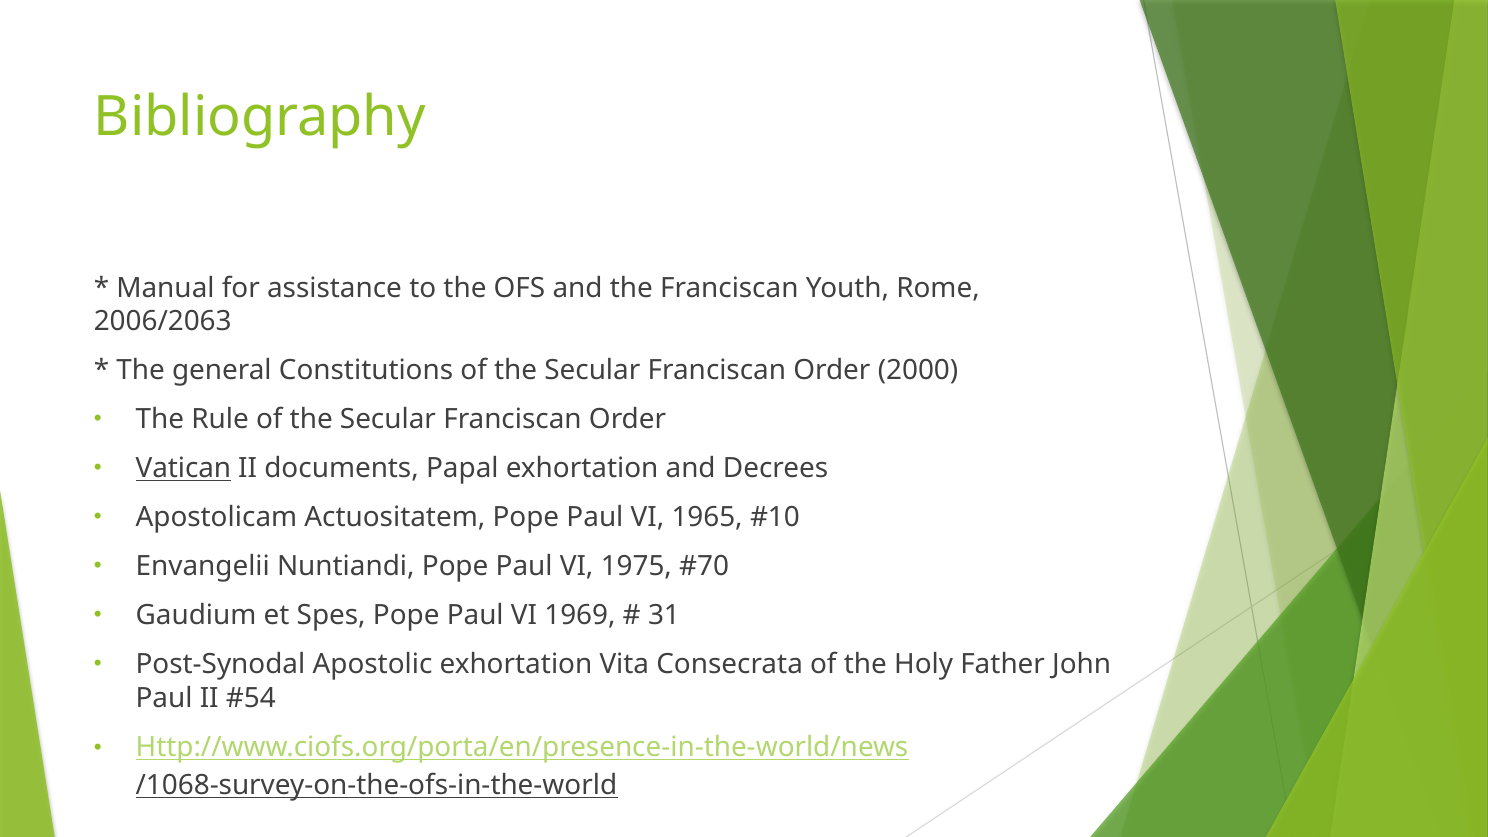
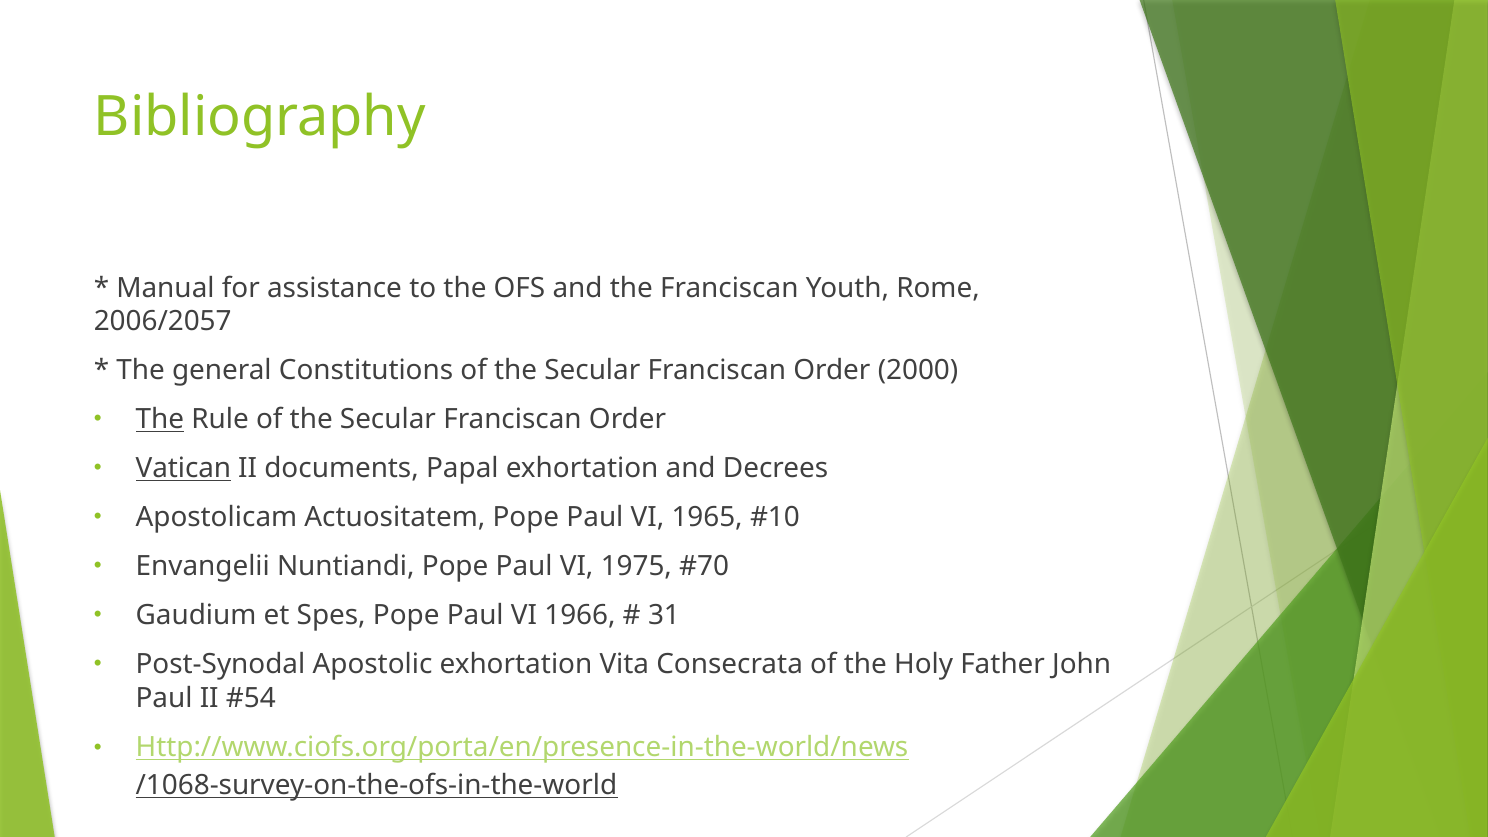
2006/2063: 2006/2063 -> 2006/2057 (163, 321)
The underline: none -> present (160, 419)
1969: 1969 -> 1966 (580, 615)
